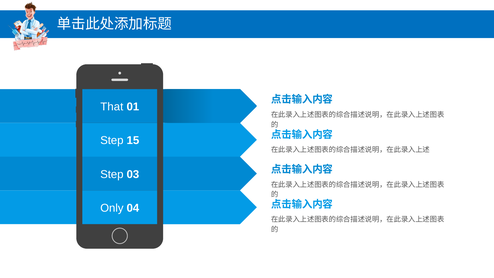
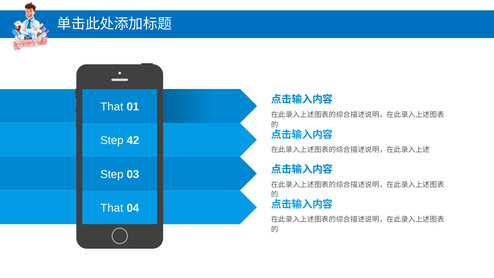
15: 15 -> 42 (133, 141)
Only: Only -> That (112, 208)
